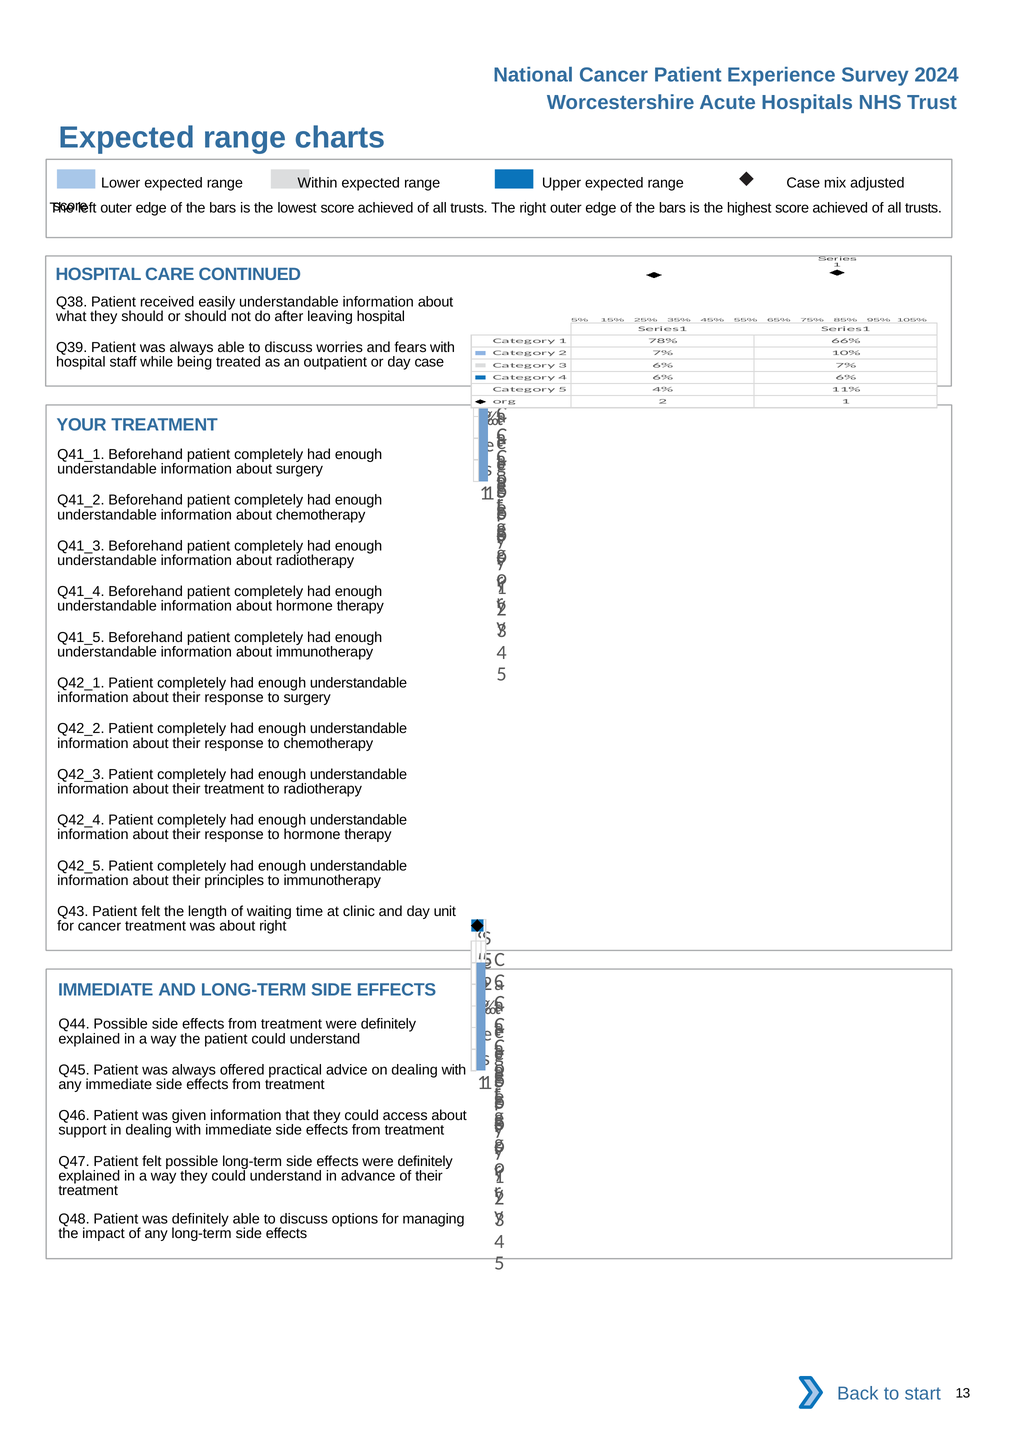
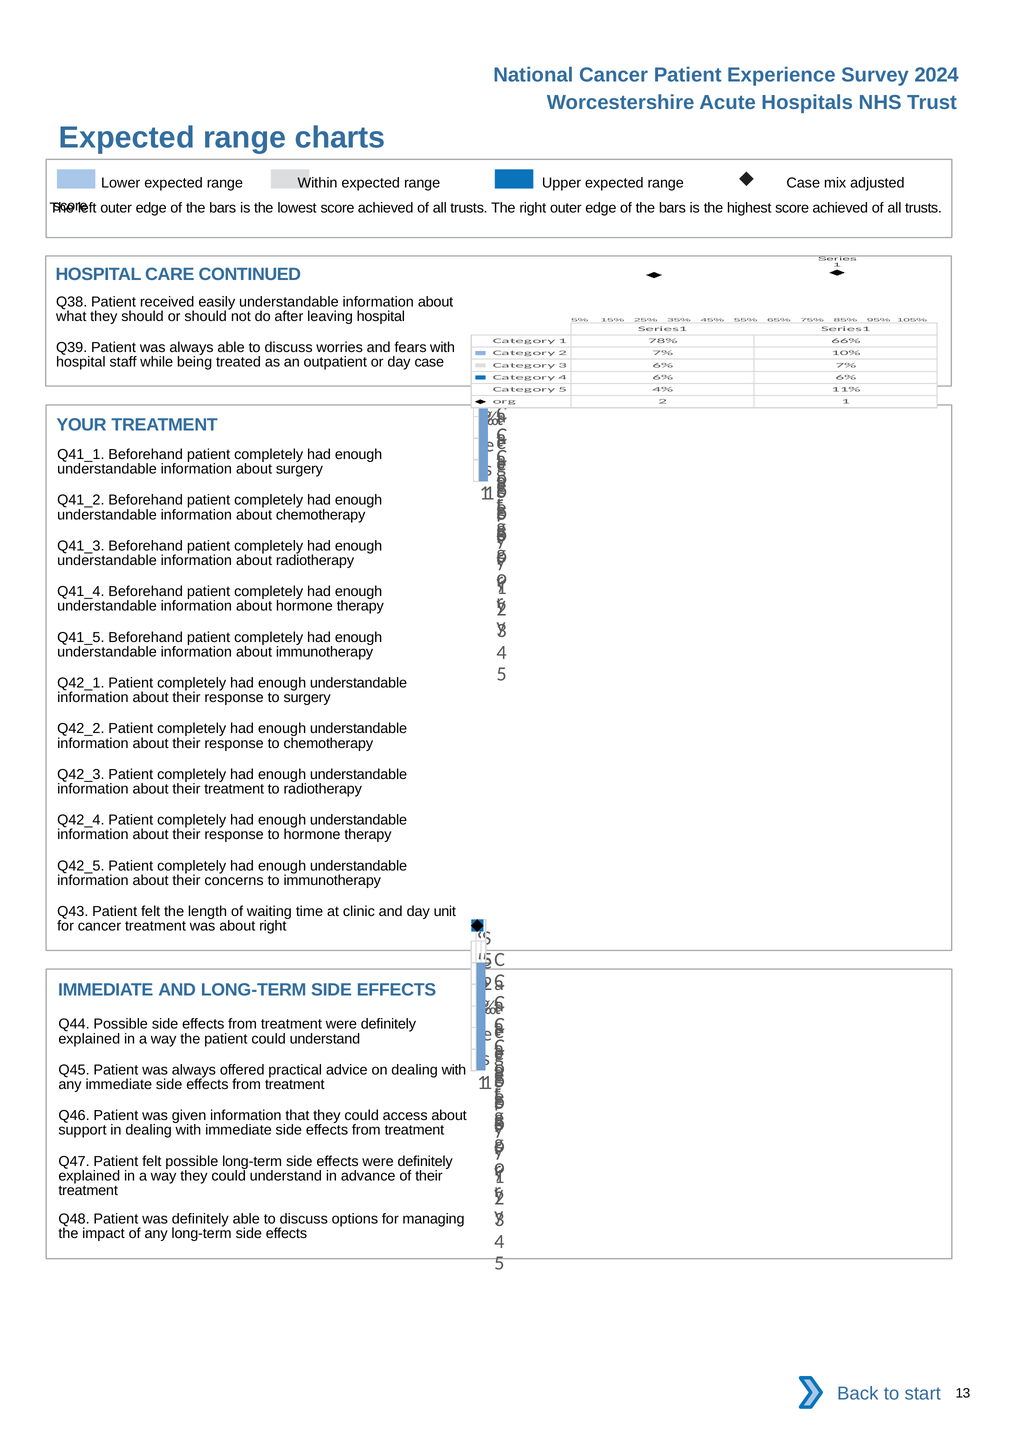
principles: principles -> concerns (234, 881)
